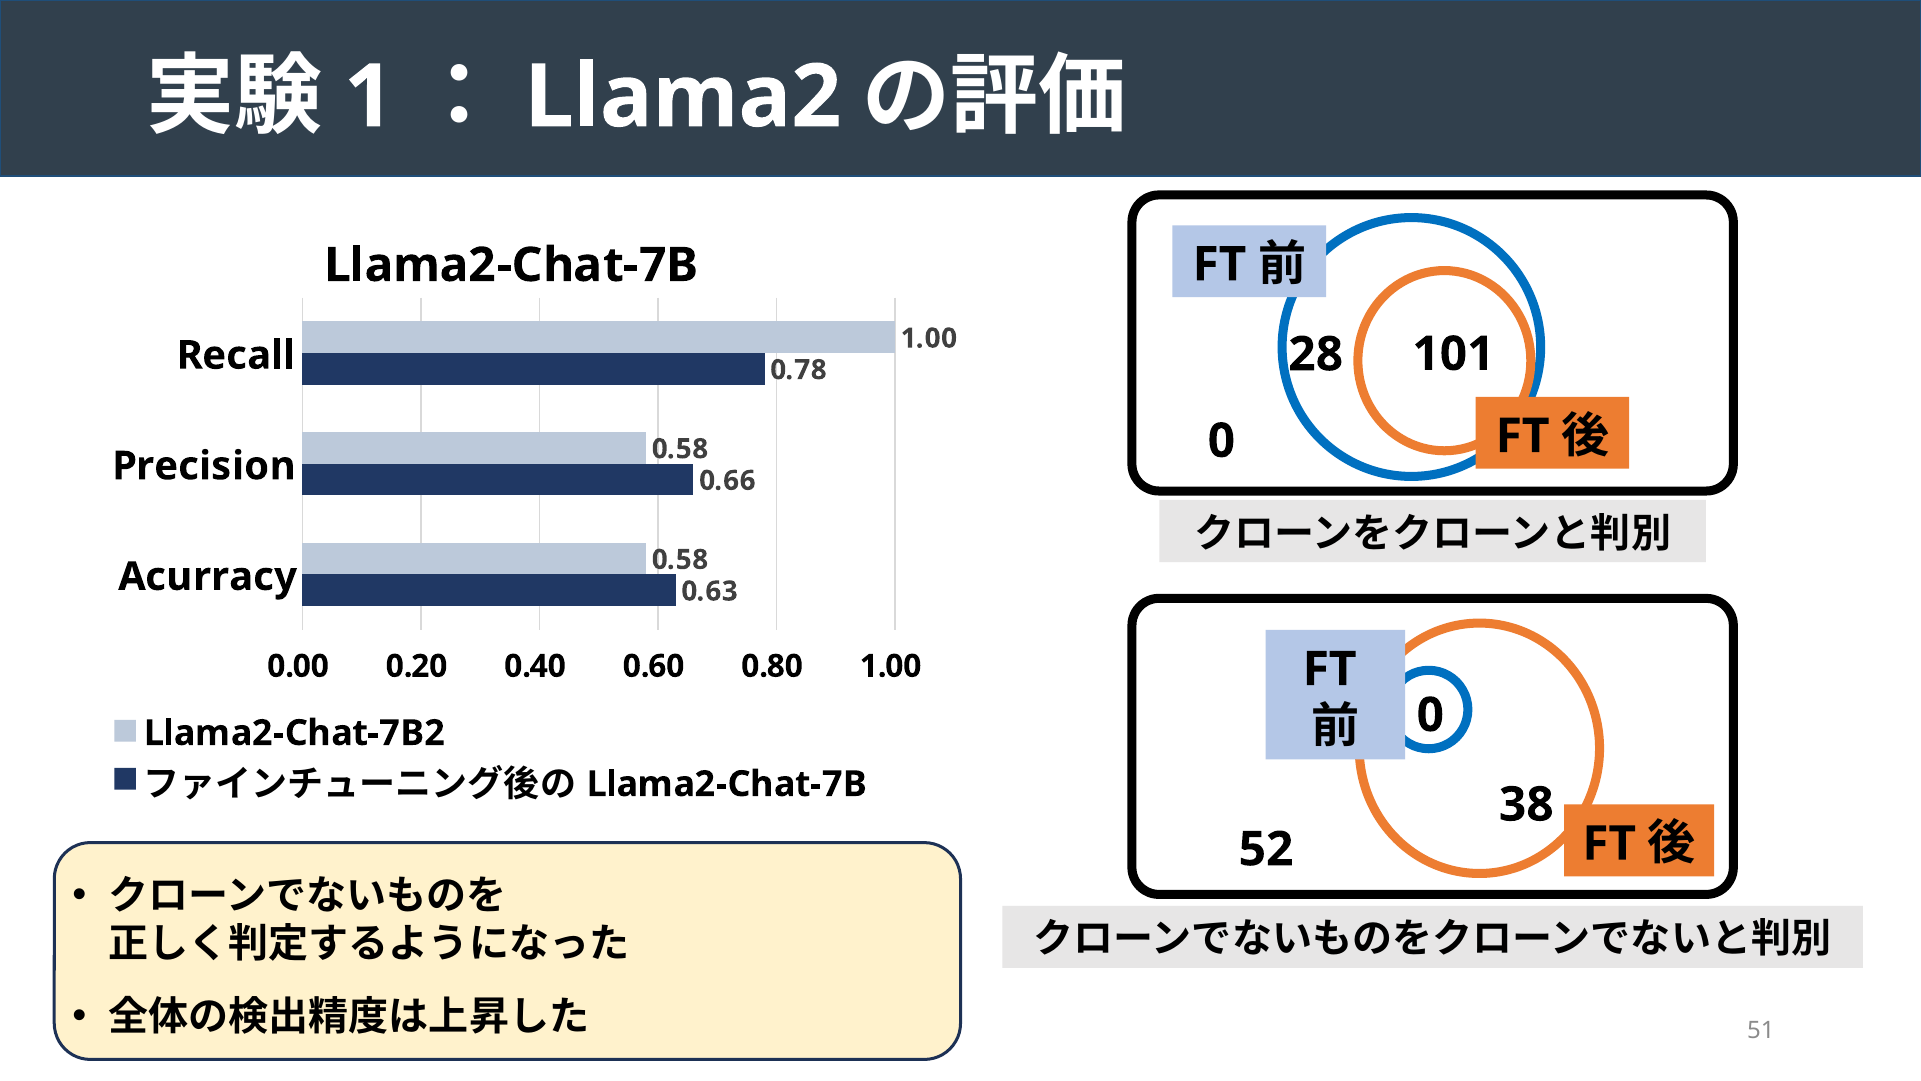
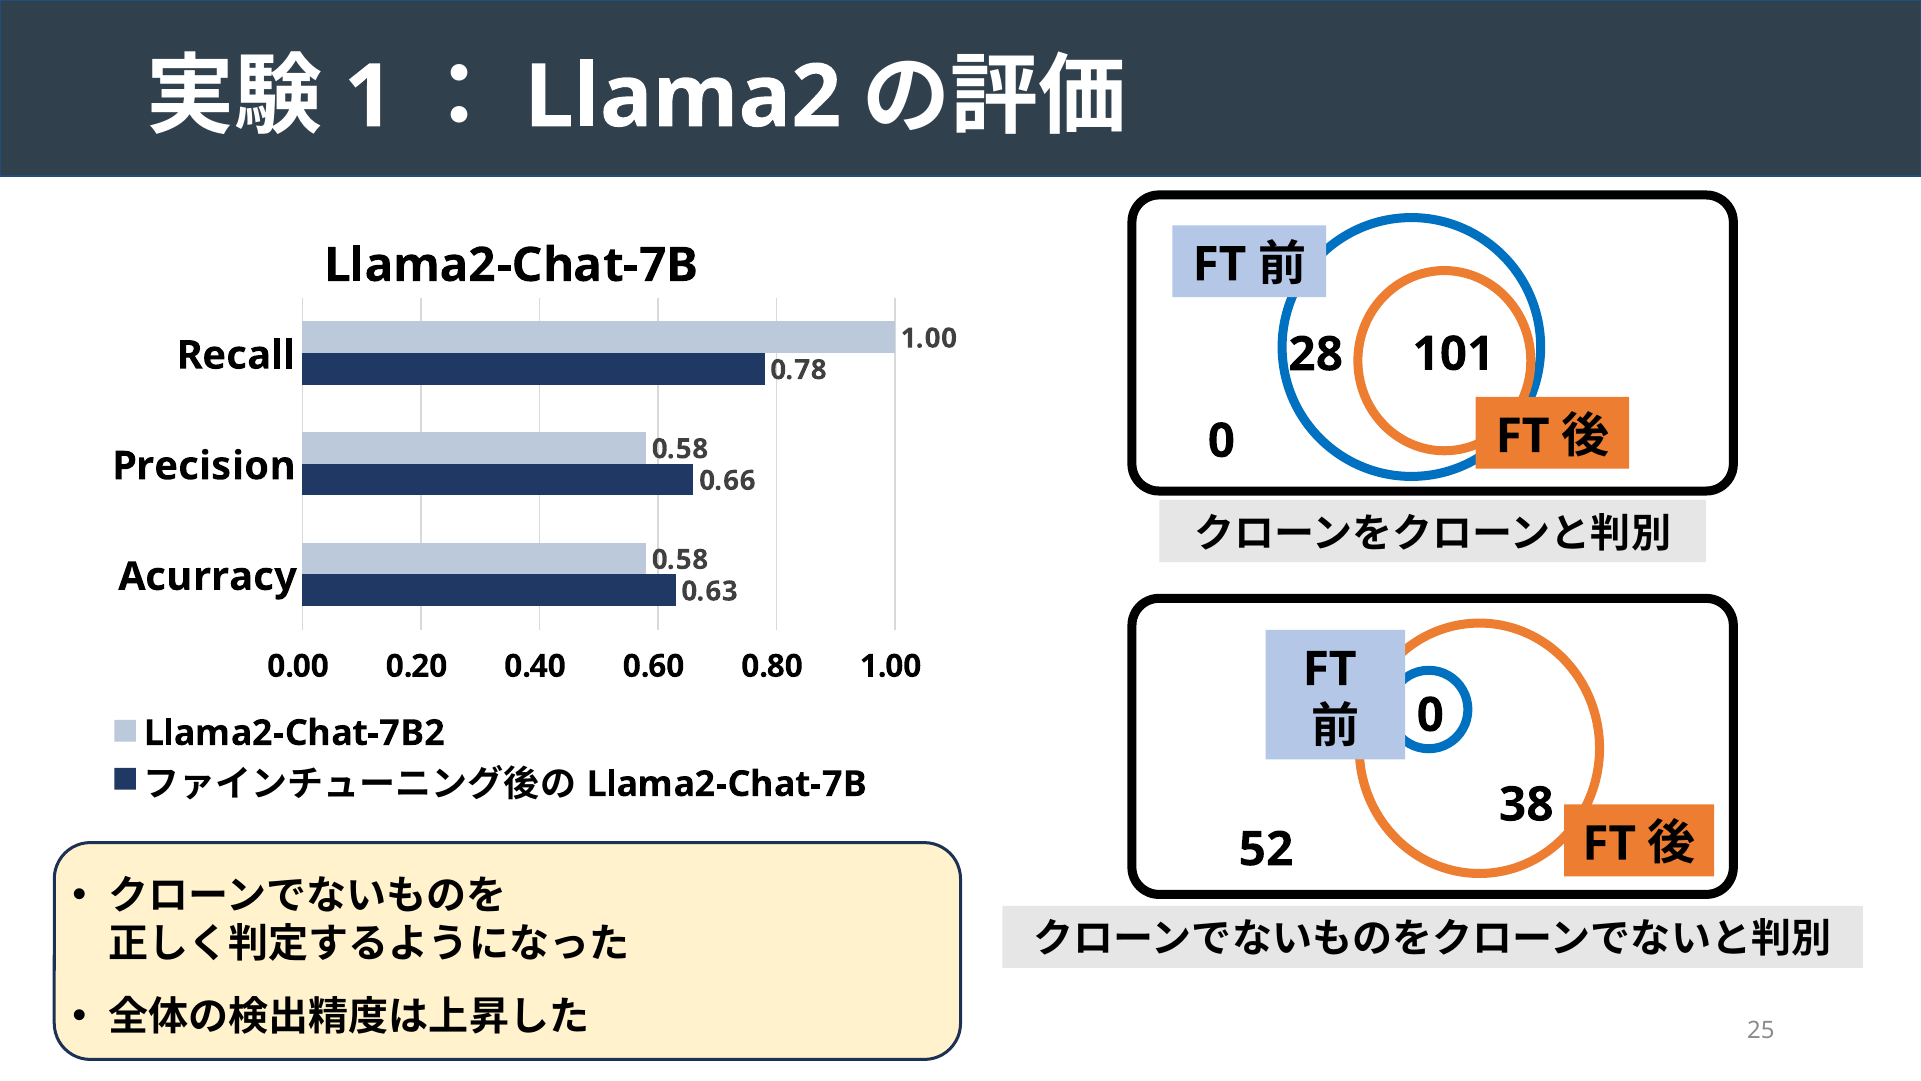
51: 51 -> 25 (1761, 1030)
